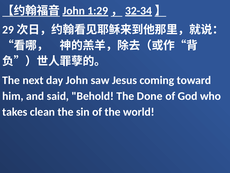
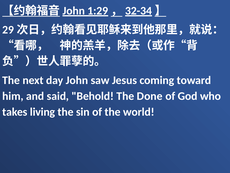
clean: clean -> living (43, 112)
